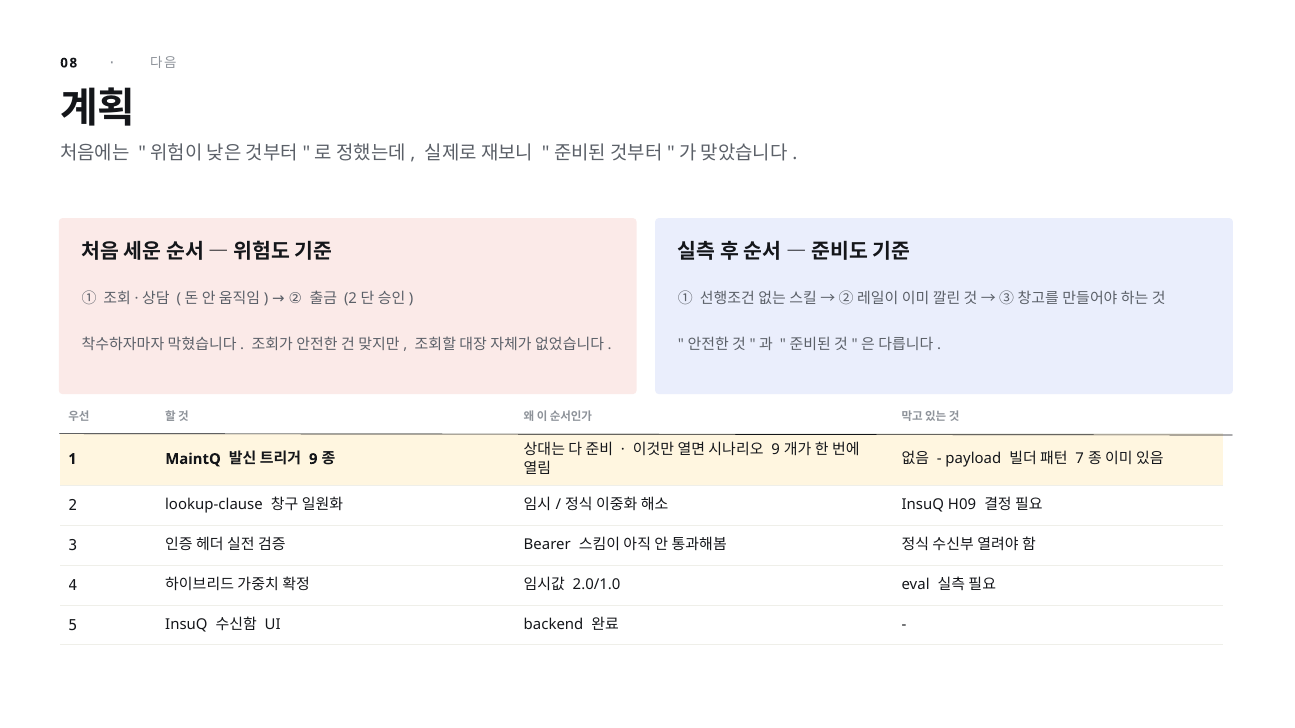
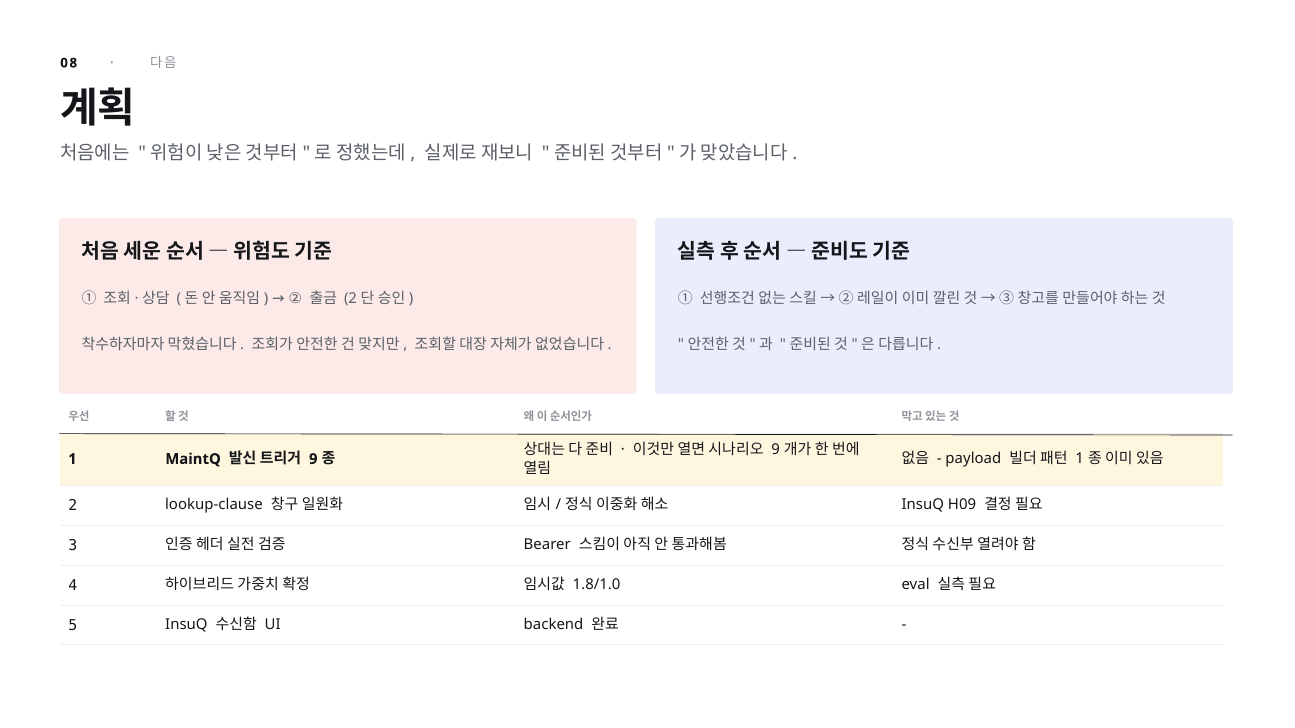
7: 7 -> 1 (1080, 459)
2.0/1.0: 2.0/1.0 -> 1.8/1.0 (597, 585)
